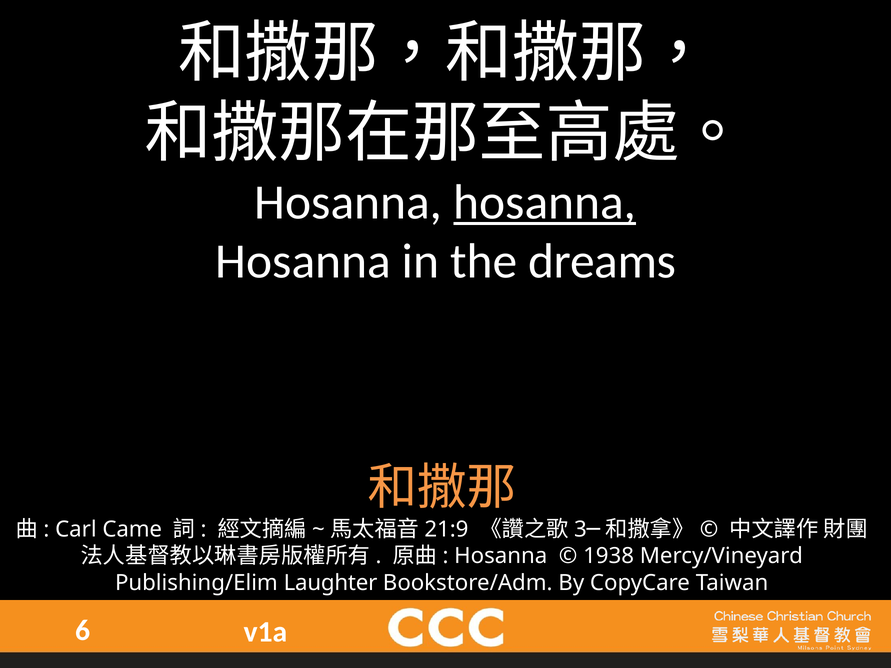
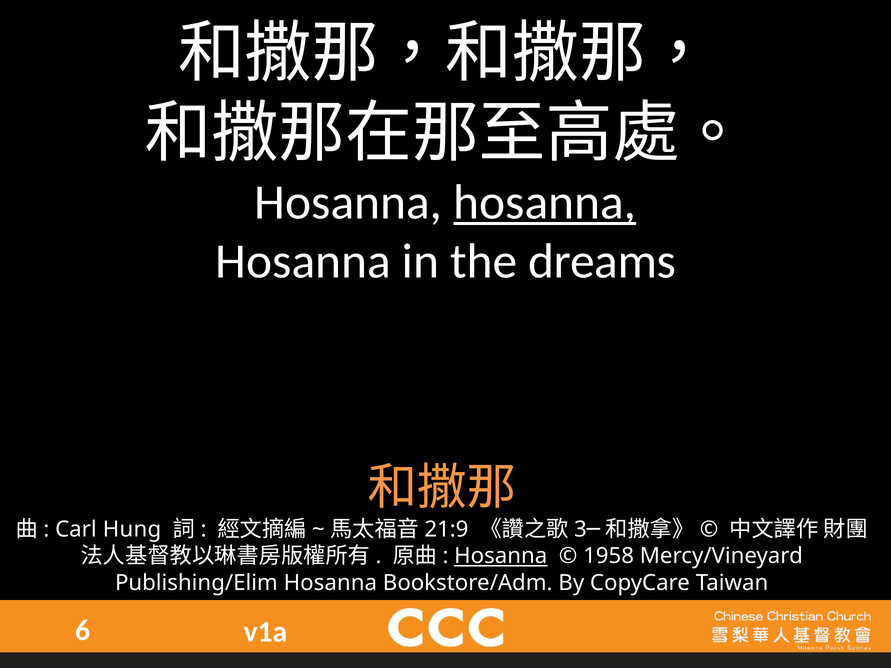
Came: Came -> Hung (132, 529)
Hosanna underline: none -> present (501, 556)
1938: 1938 -> 1958 (609, 556)
Publishing/Elim Laughter: Laughter -> Hosanna (330, 583)
